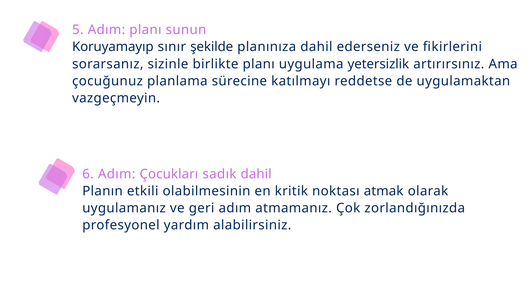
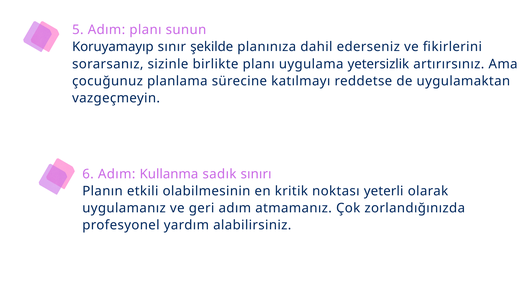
Çocukları: Çocukları -> Kullanma (169, 174)
sadık dahil: dahil -> sınırı (256, 174)
atmak: atmak -> yeterli (384, 191)
